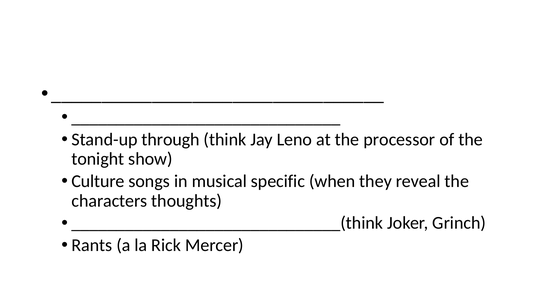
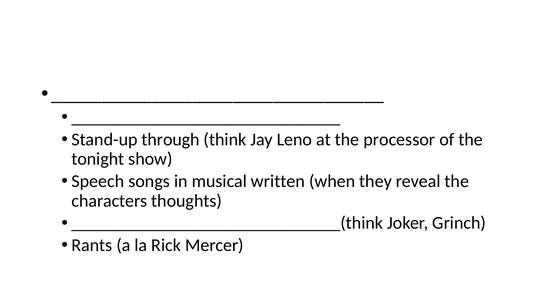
Culture: Culture -> Speech (98, 181)
specific: specific -> written (278, 181)
